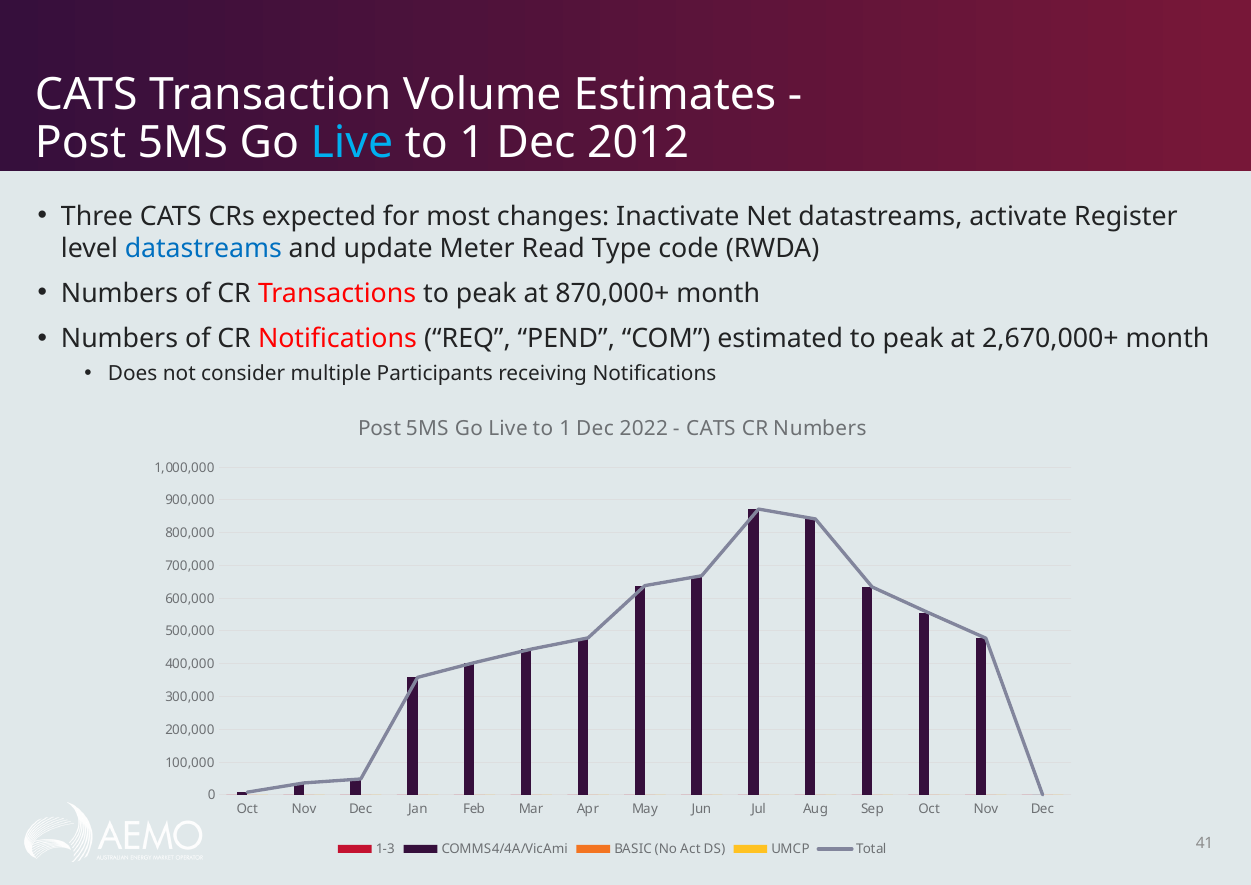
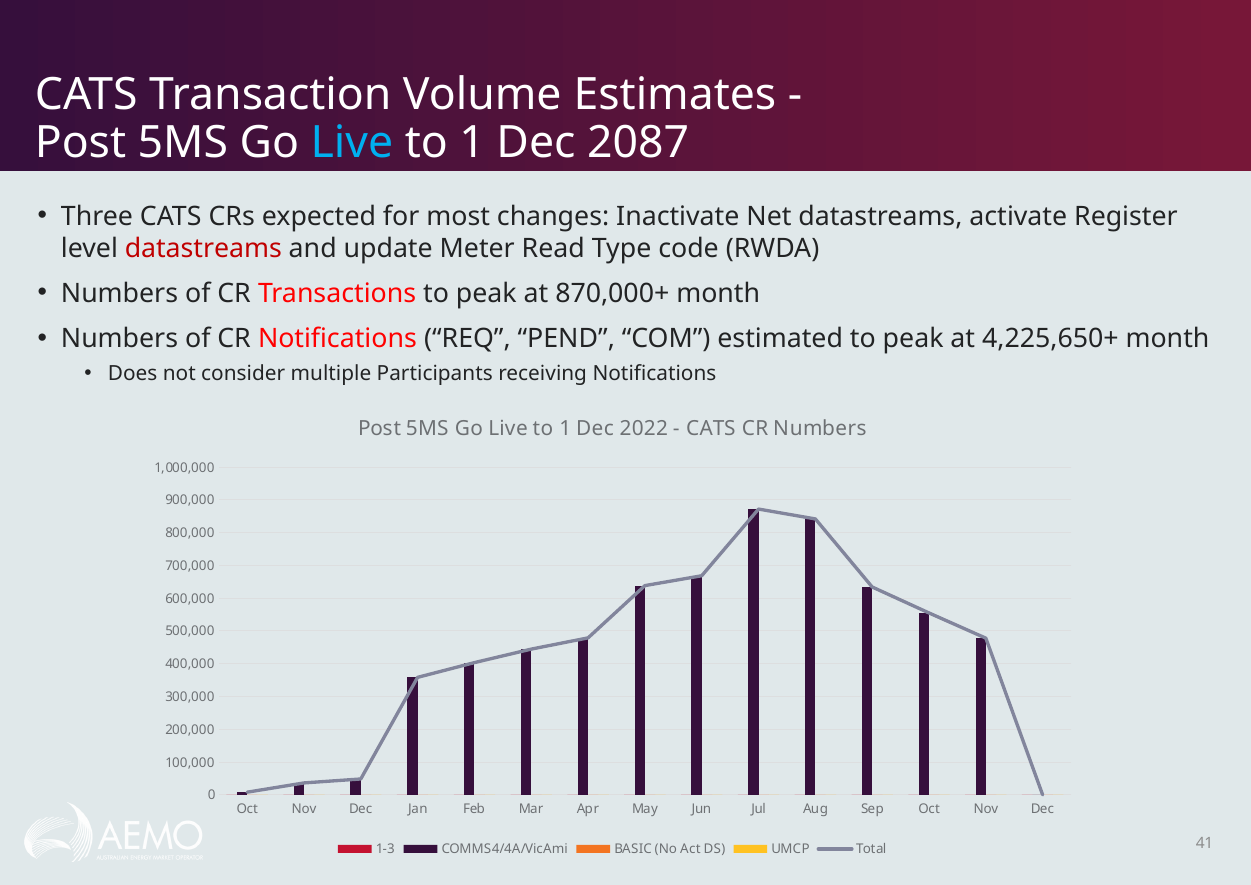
2012: 2012 -> 2087 (638, 143)
datastreams colour: blue -> red (203, 248)
2,670,000+: 2,670,000+ -> 4,225,650+ (1050, 338)
